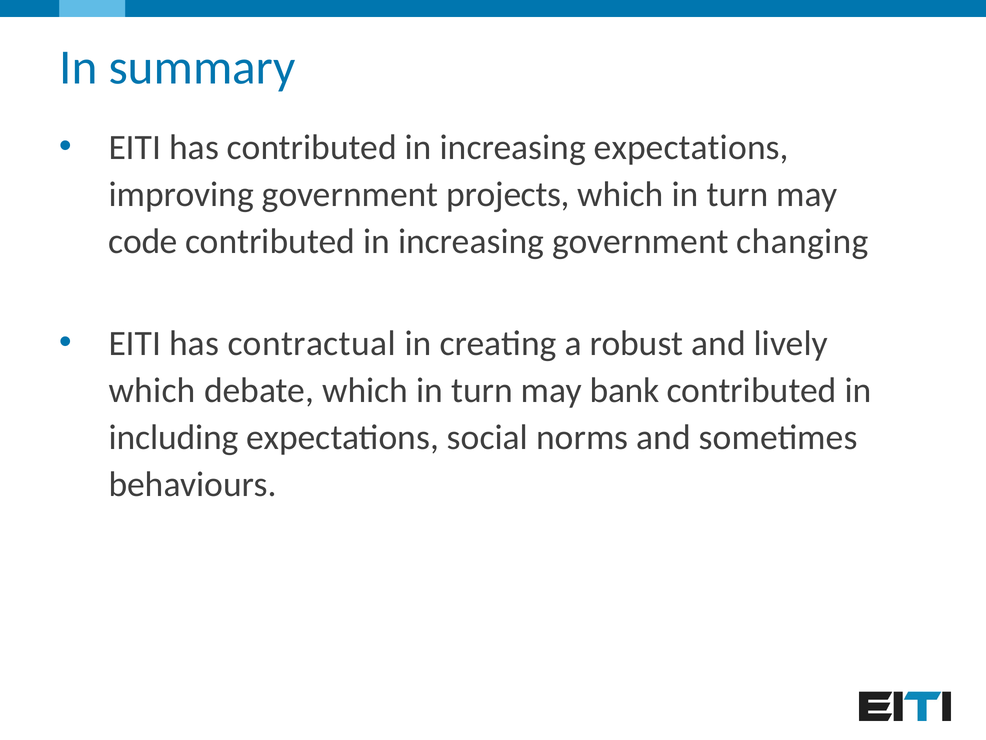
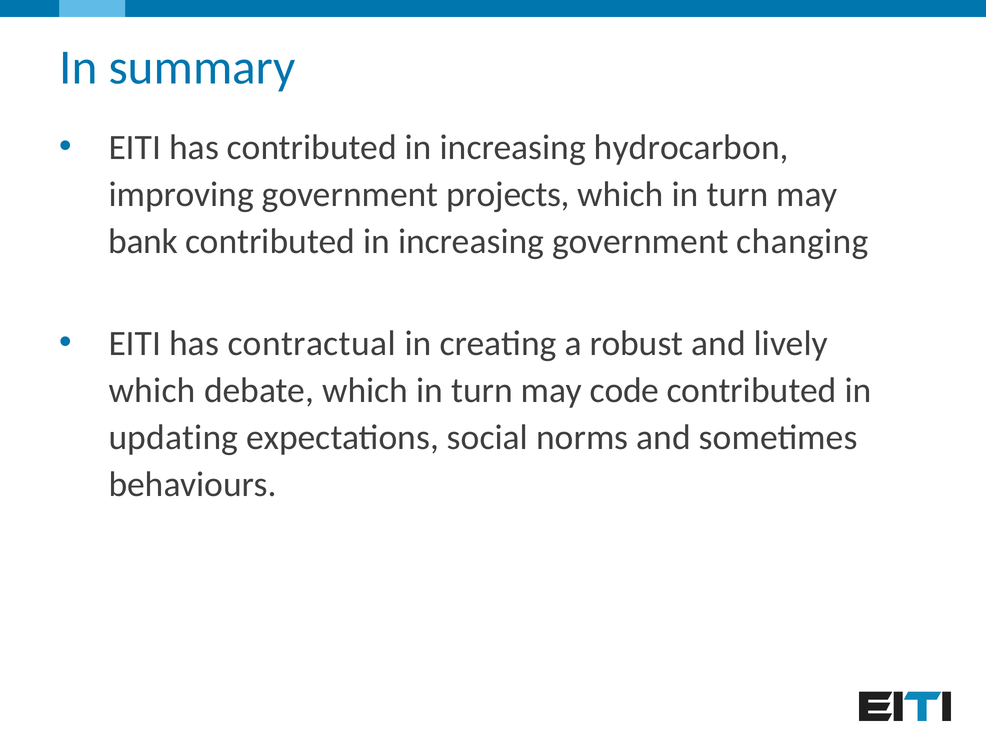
increasing expectations: expectations -> hydrocarbon (691, 147)
code: code -> bank (143, 241)
bank: bank -> code (625, 390)
including: including -> updating (173, 437)
